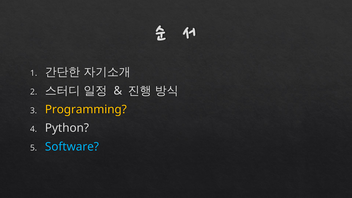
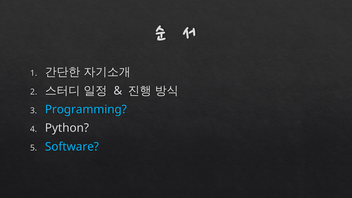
Programming colour: yellow -> light blue (86, 109)
